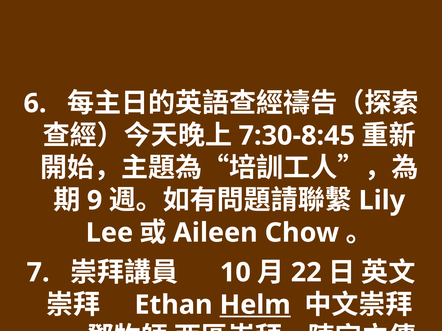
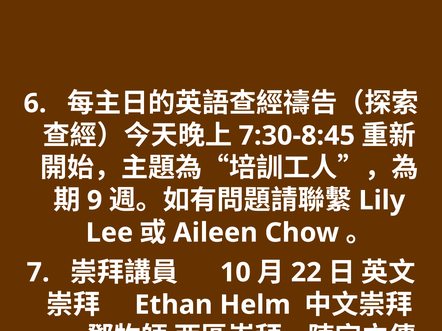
Helm underline: present -> none (255, 305)
